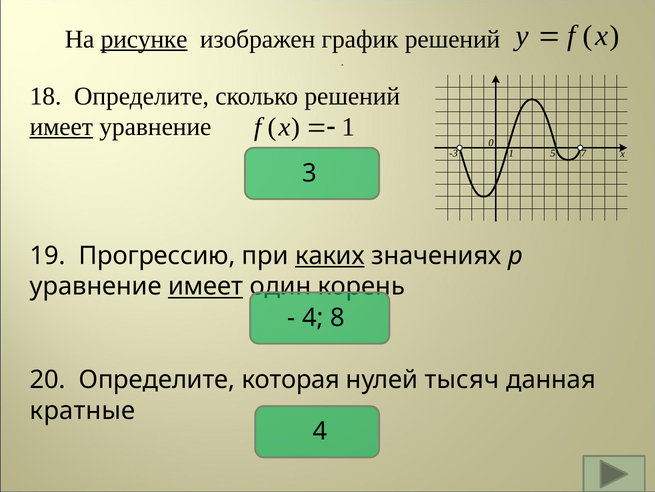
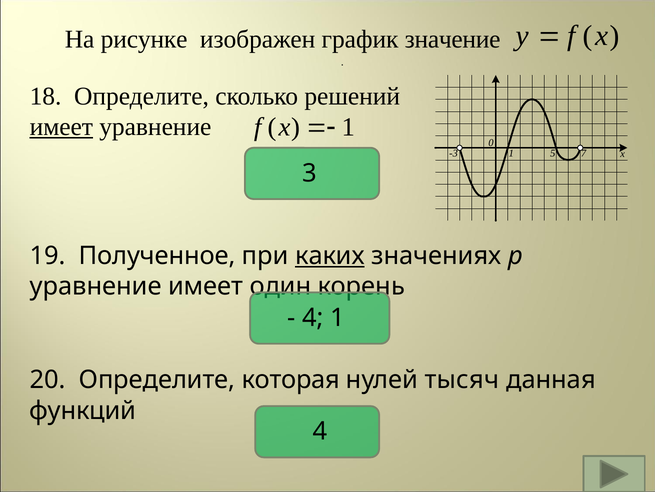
рисунке underline: present -> none (144, 39)
график решений: решений -> значение (453, 39)
Прогрессию: Прогрессию -> Полученное (157, 256)
имеет underline: present -> none (206, 286)
4 8: 8 -> 1 (337, 318)
кратные: кратные -> функций (83, 410)
